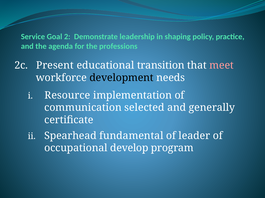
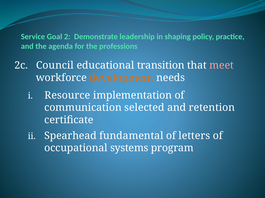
Present: Present -> Council (55, 66)
development colour: black -> orange (122, 78)
generally: generally -> retention (212, 108)
leader: leader -> letters (194, 136)
develop: develop -> systems (129, 149)
